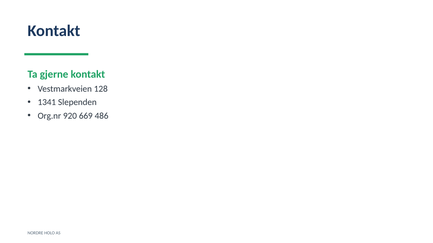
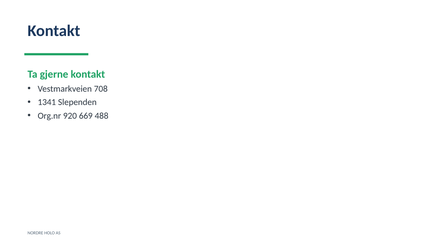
128: 128 -> 708 (101, 89)
486: 486 -> 488 (102, 116)
